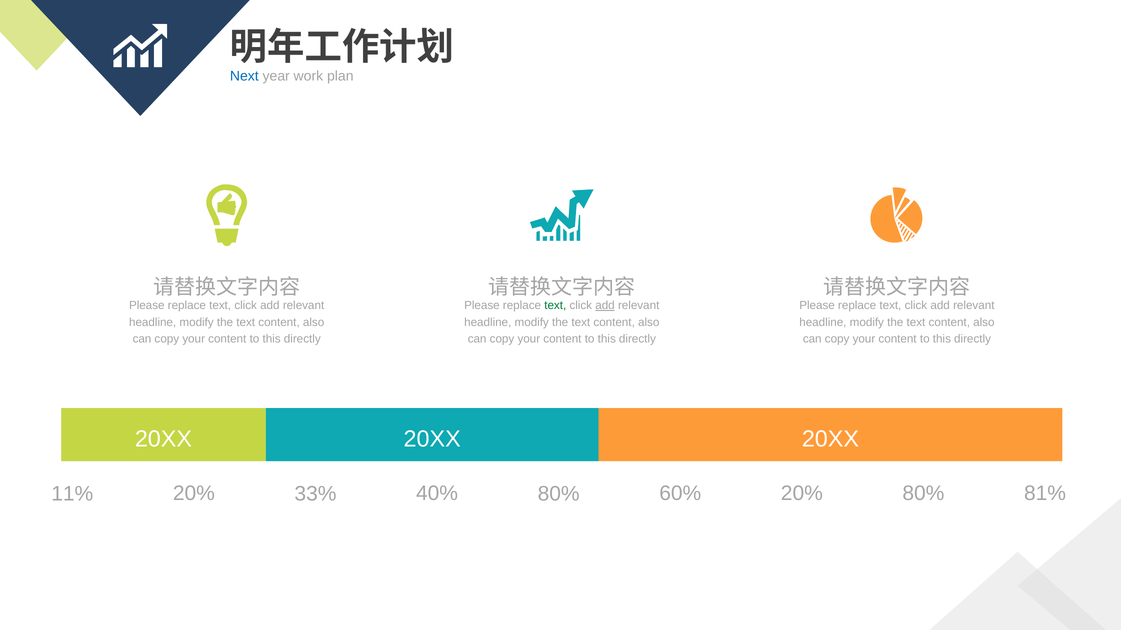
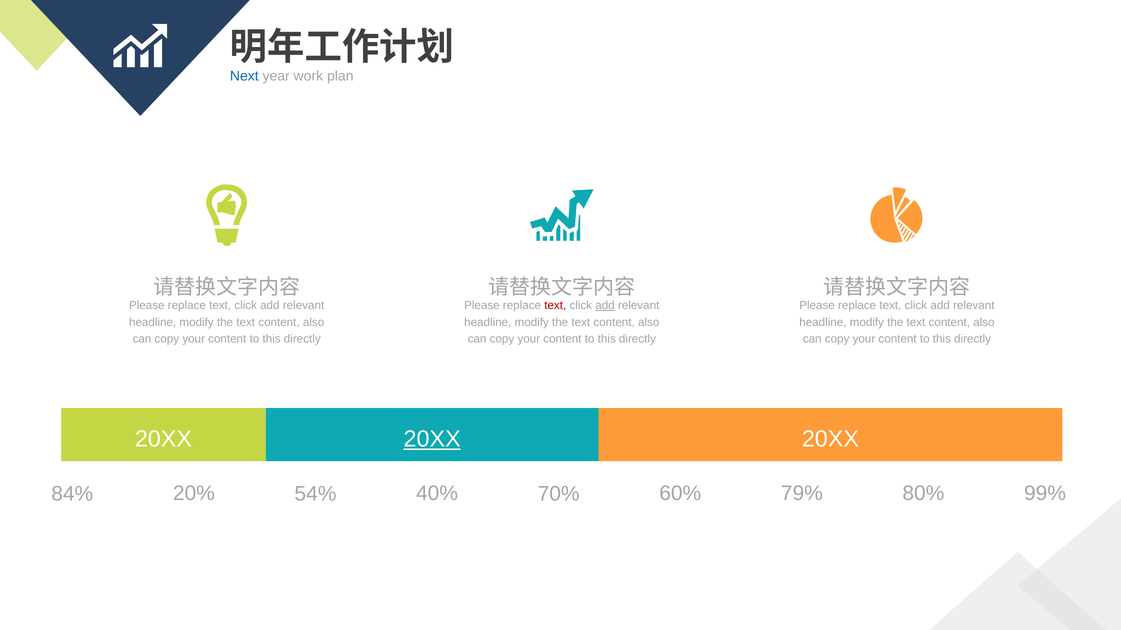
text colour: green -> red (555, 306)
20XX underline: none -> present (432, 439)
11%: 11% -> 84% (72, 494)
33%: 33% -> 54% (315, 494)
40% 80%: 80% -> 70% (559, 494)
60% 20%: 20% -> 79% (802, 494)
81%: 81% -> 99% (1045, 494)
